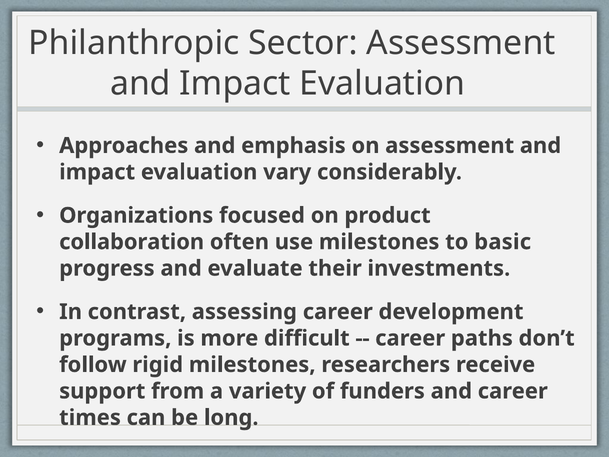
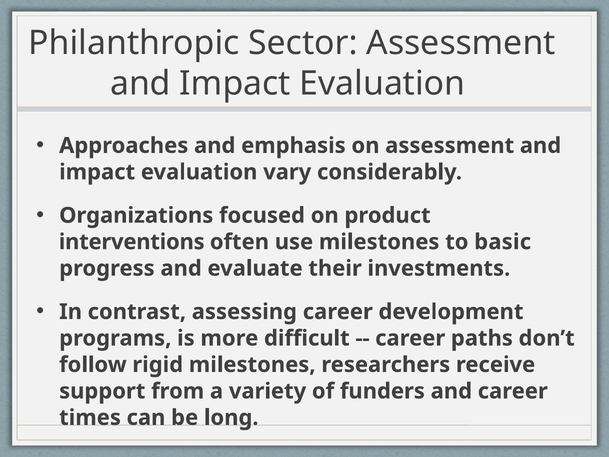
collaboration: collaboration -> interventions (132, 242)
